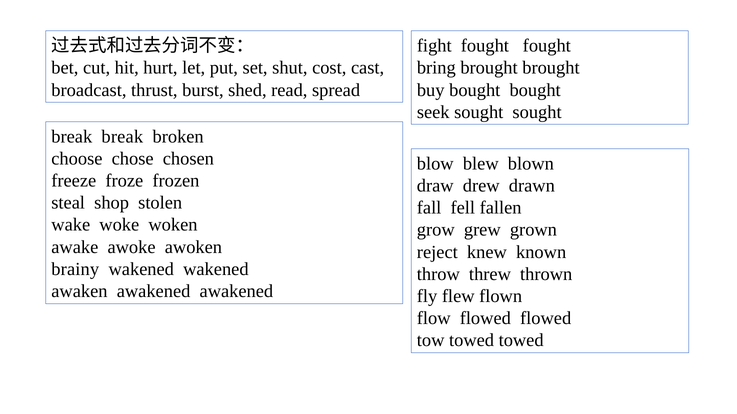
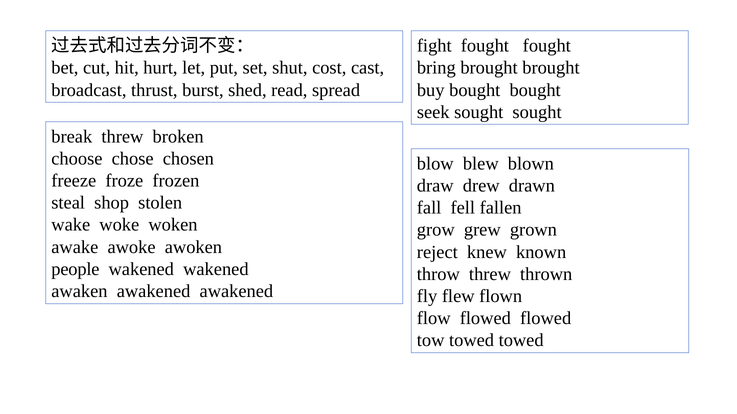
break break: break -> threw (122, 137)
brainy: brainy -> people (75, 269)
